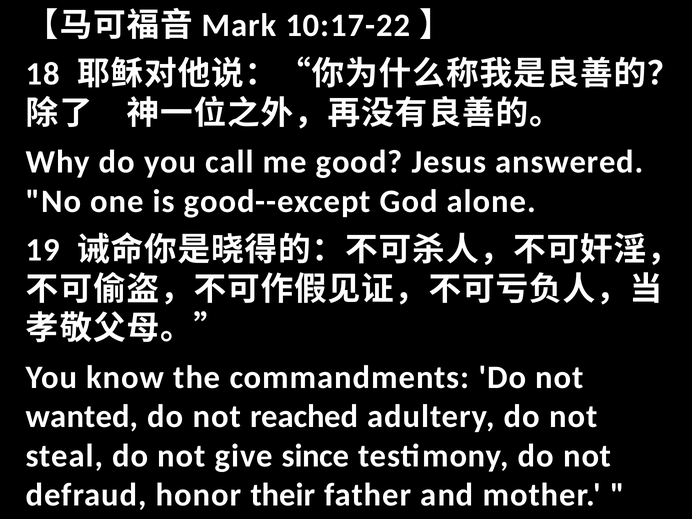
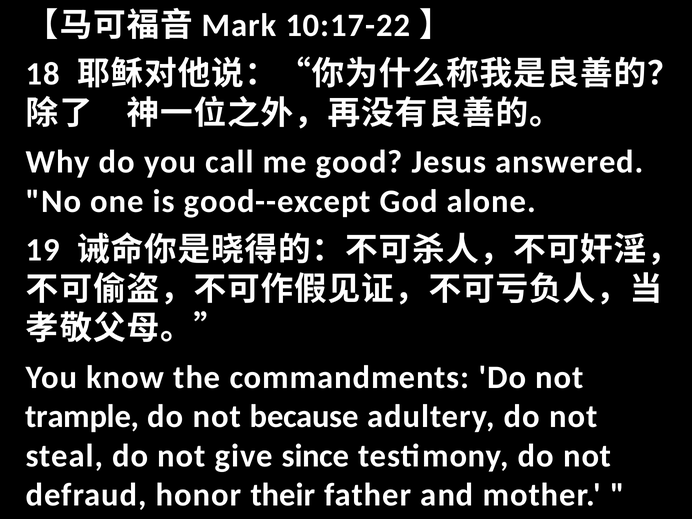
wanted: wanted -> trample (82, 417)
reached: reached -> because (304, 417)
